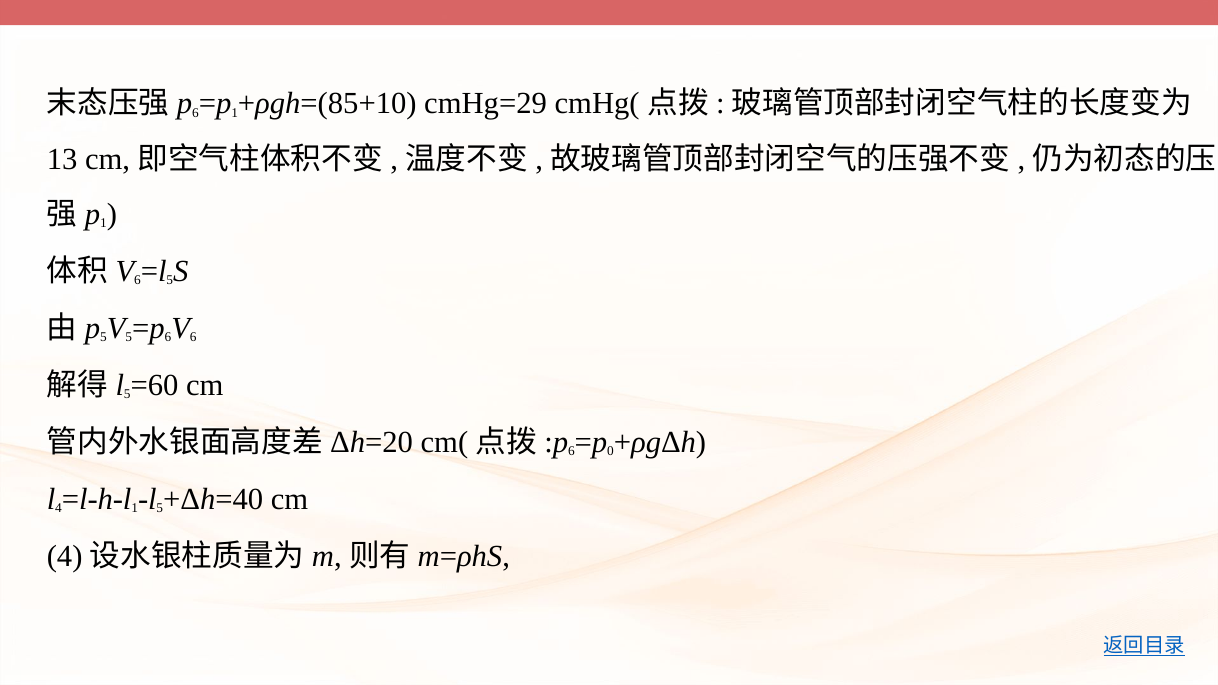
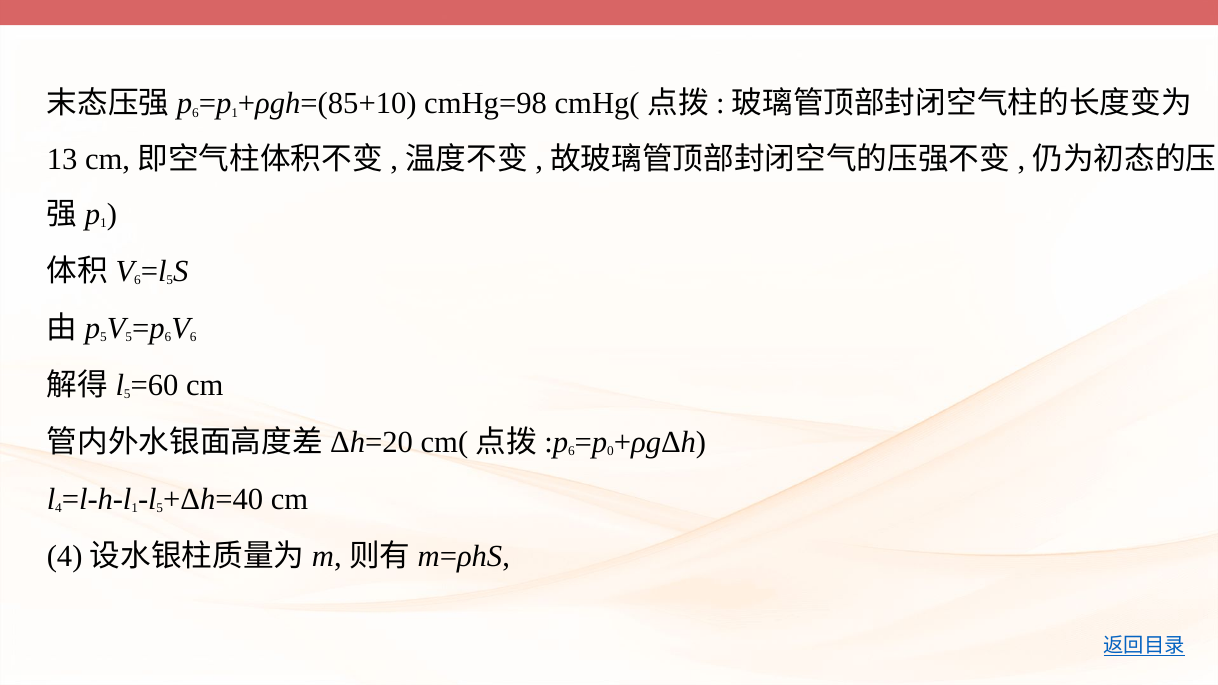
cmHg=29: cmHg=29 -> cmHg=98 (486, 104)
